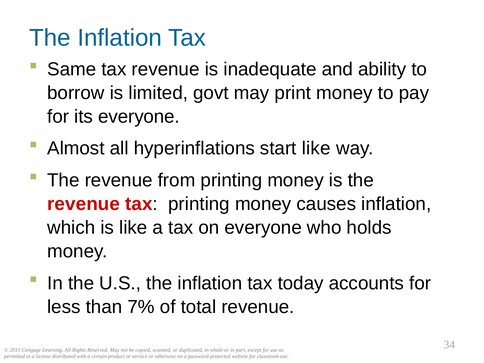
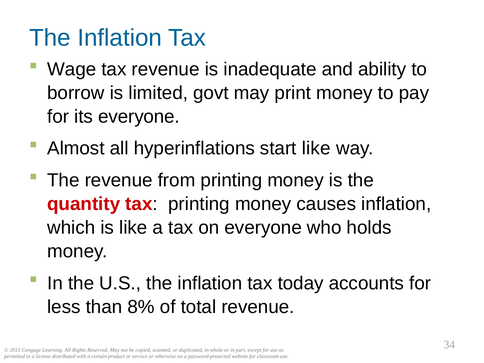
Same: Same -> Wage (72, 69)
revenue: revenue -> quantity (84, 204)
7%: 7% -> 8% (141, 307)
